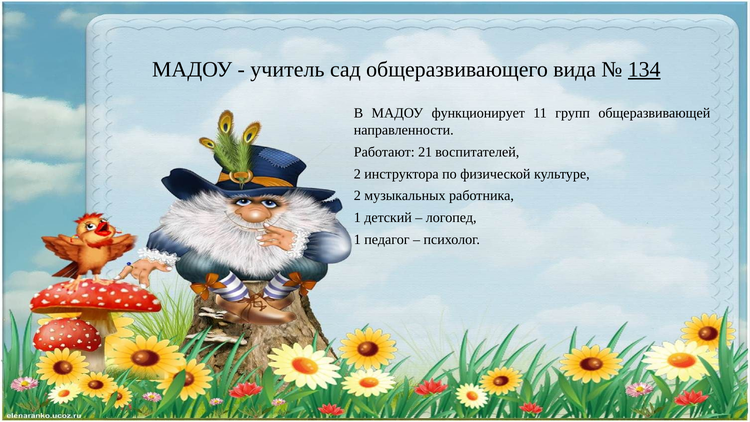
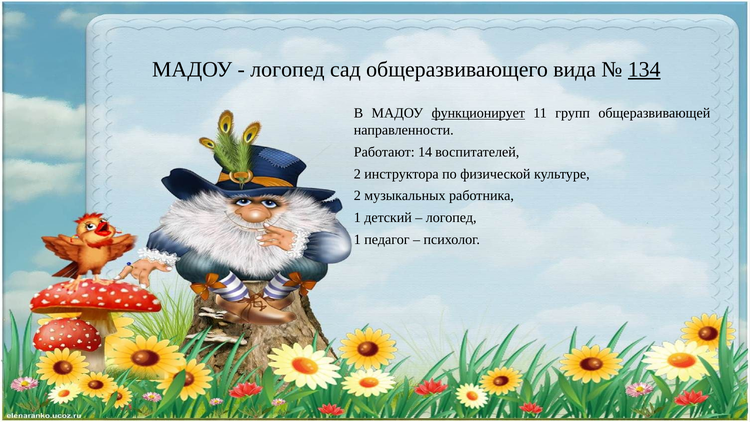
учитель: учитель -> логопед (287, 69)
функционирует underline: none -> present (478, 113)
21: 21 -> 14 (425, 152)
